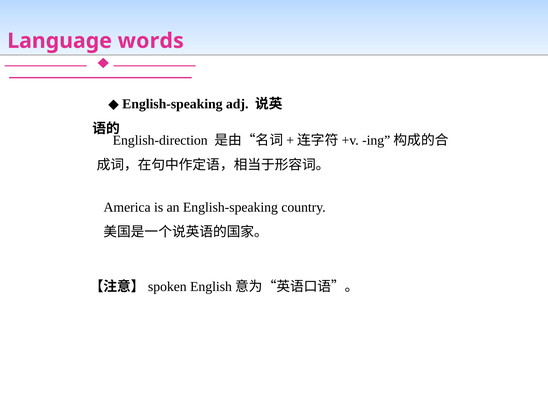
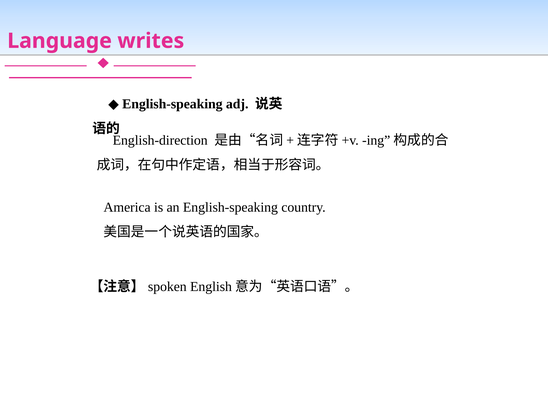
words: words -> writes (151, 41)
